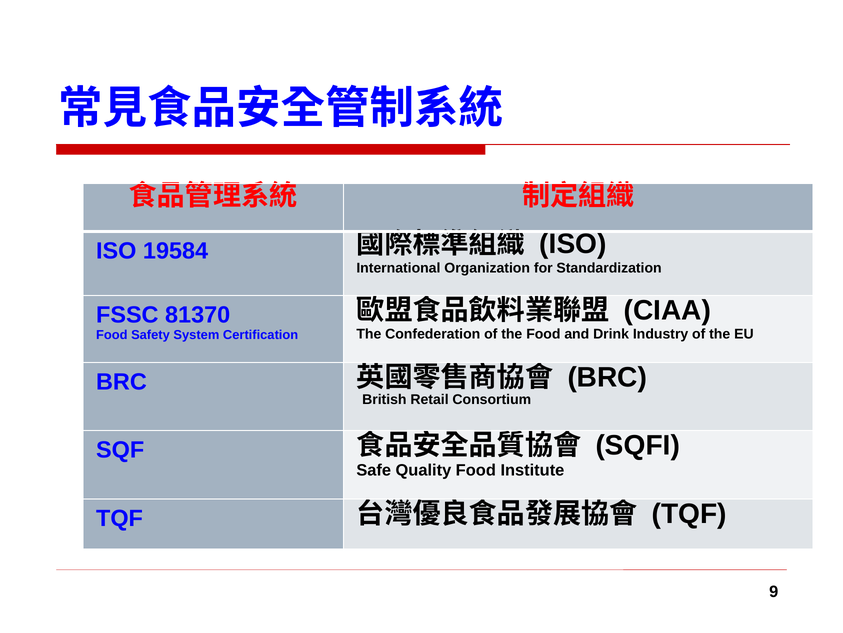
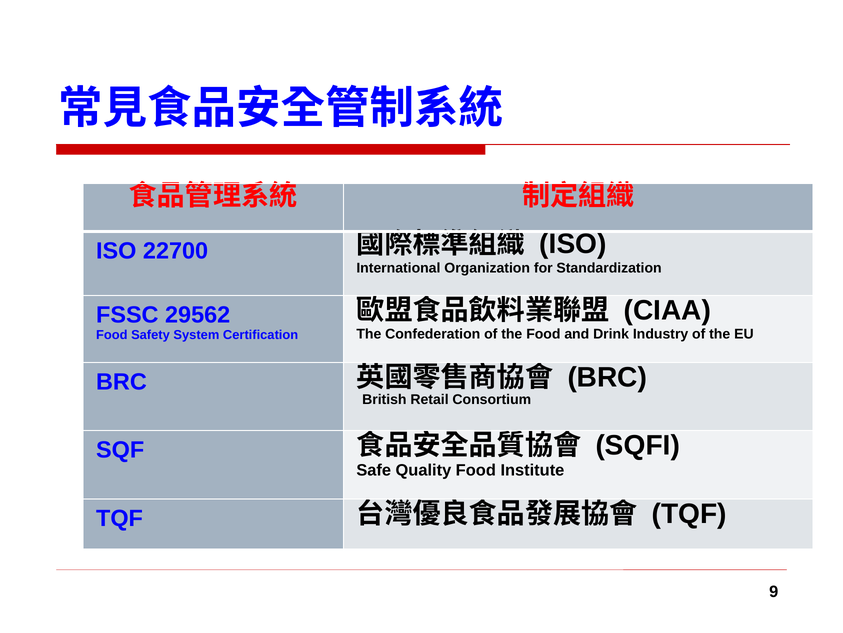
19584: 19584 -> 22700 (176, 251)
81370: 81370 -> 29562 (198, 315)
